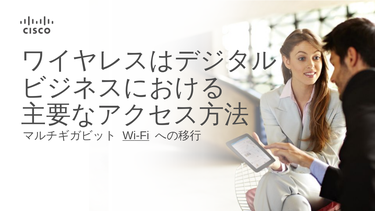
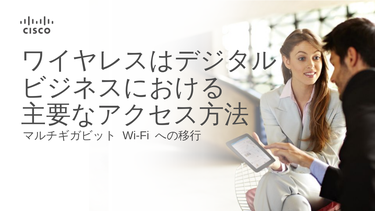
Wi-Fi underline: present -> none (136, 136)
